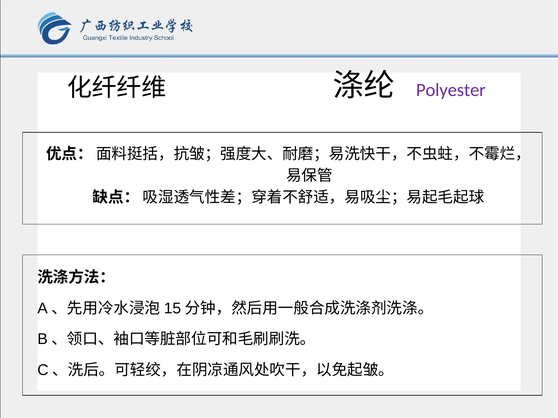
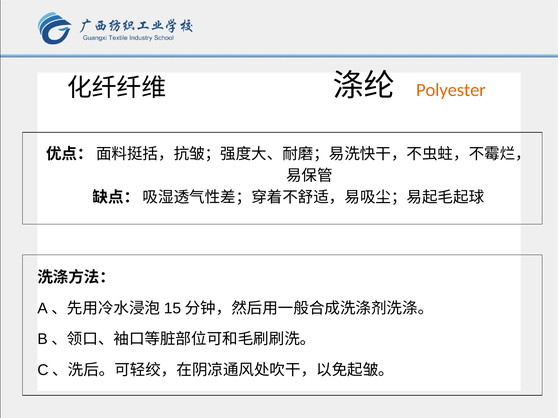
Polyester colour: purple -> orange (451, 90)
